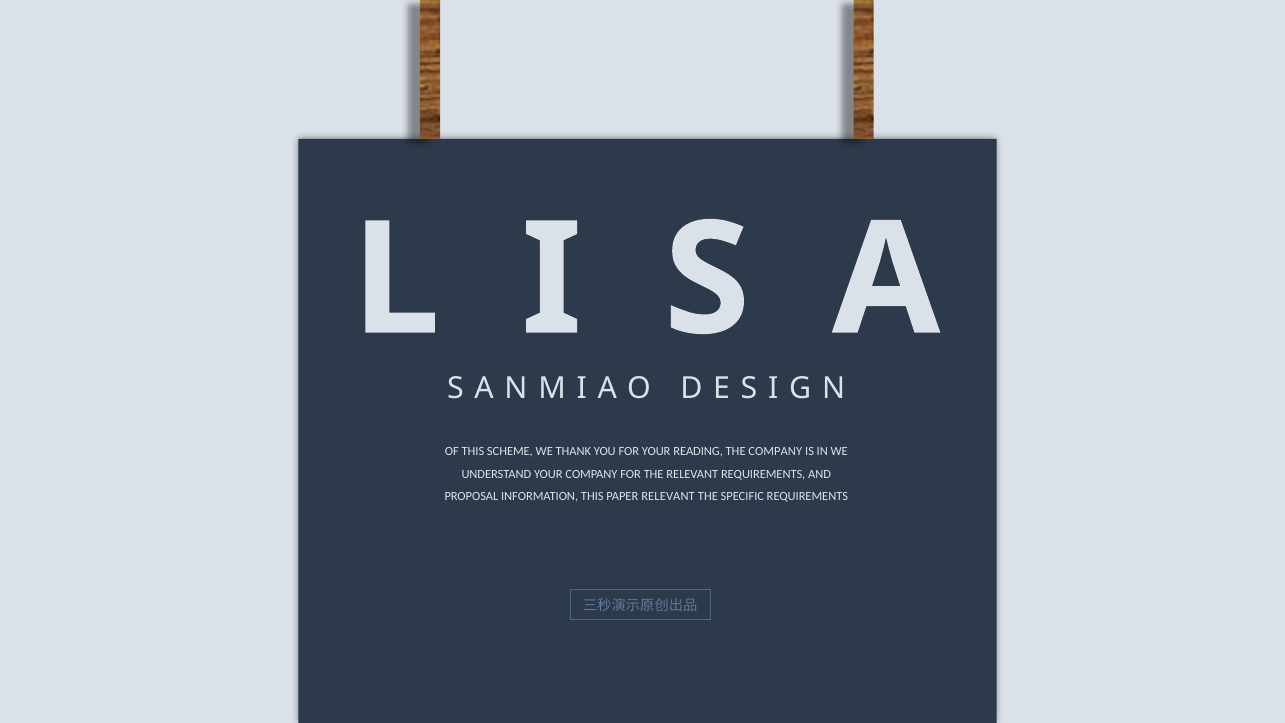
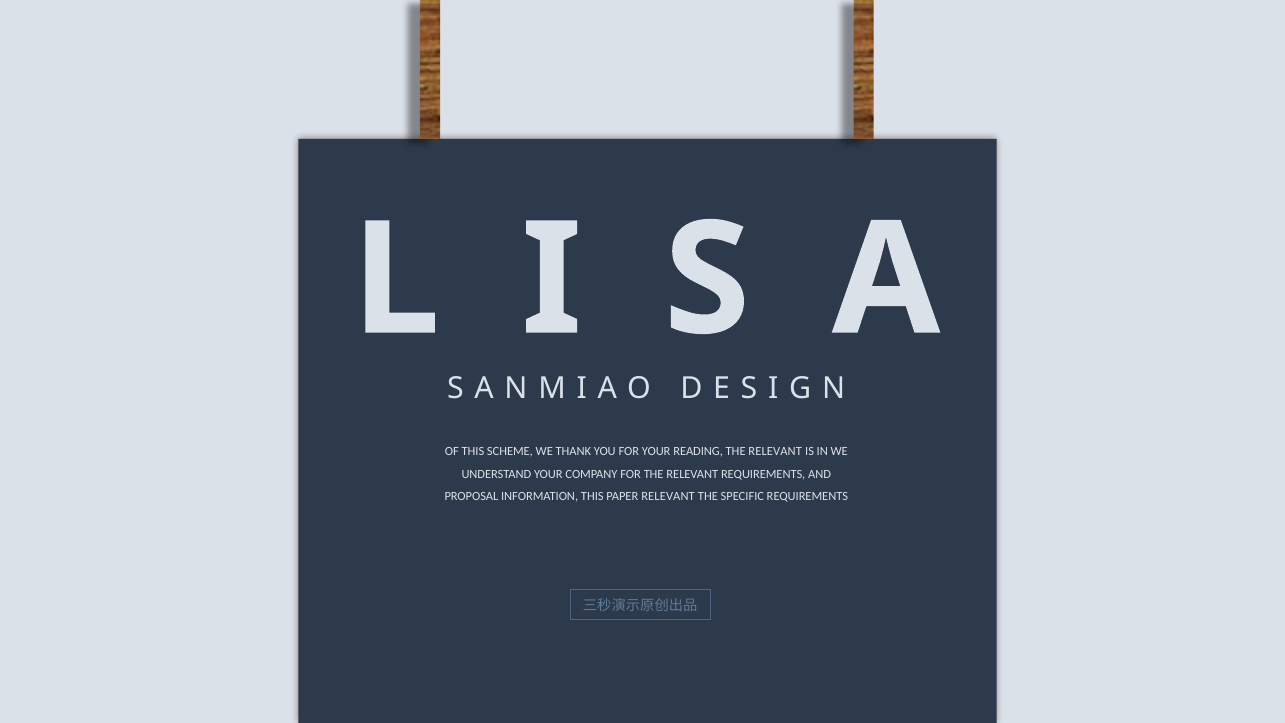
READING THE COMPANY: COMPANY -> RELEVANT (775, 452)
